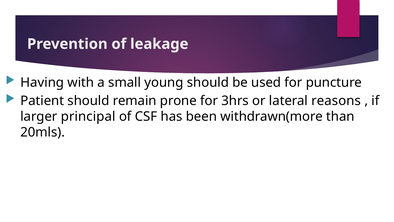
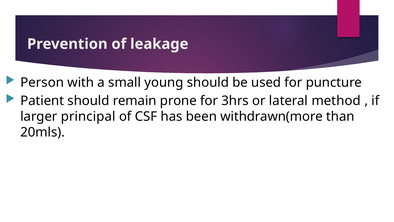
Having: Having -> Person (42, 82)
reasons: reasons -> method (336, 101)
